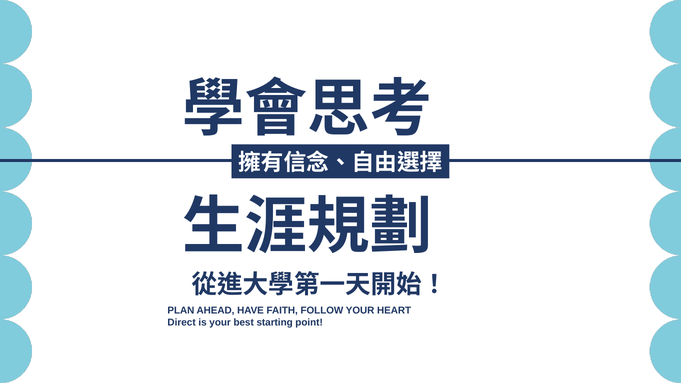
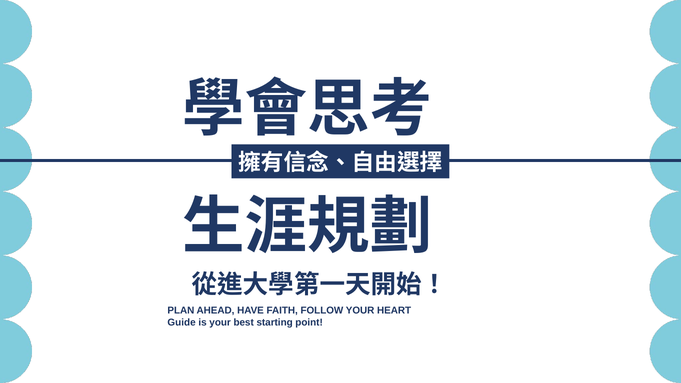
Direct: Direct -> Guide (182, 322)
